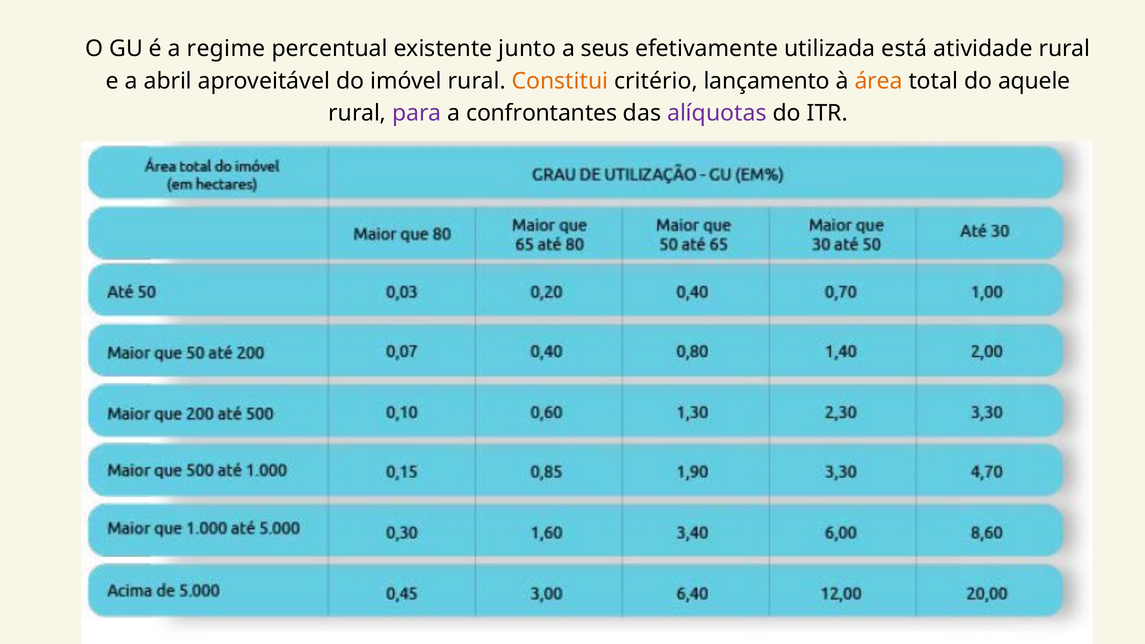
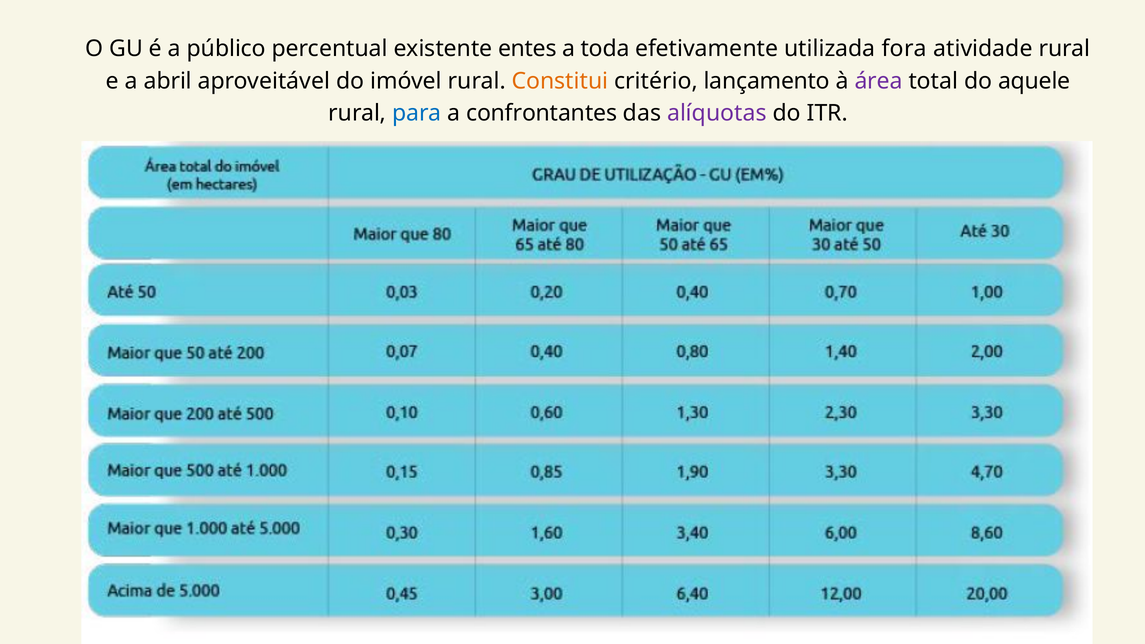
regime: regime -> público (226, 49)
junto: junto -> entes (527, 49)
seus: seus -> toda (605, 49)
está: está -> fora (904, 49)
área colour: orange -> purple (879, 81)
para colour: purple -> blue (417, 113)
